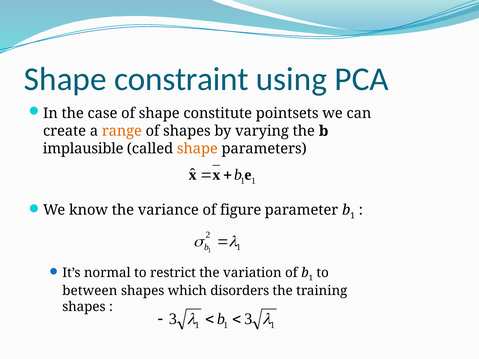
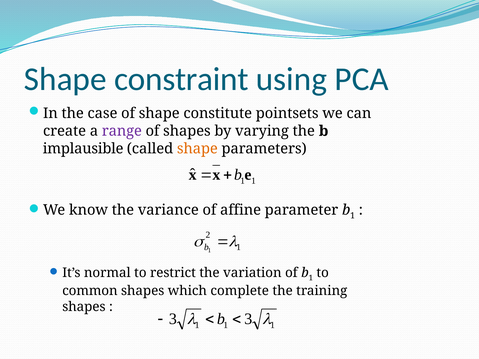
range colour: orange -> purple (122, 131)
figure: figure -> affine (241, 210)
between: between -> common (90, 291)
disorders: disorders -> complete (240, 291)
